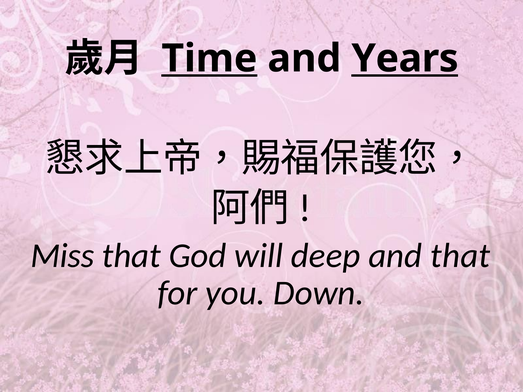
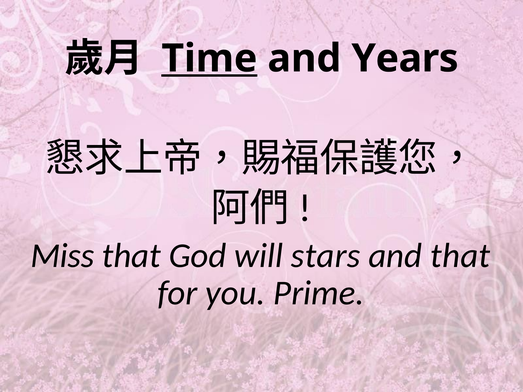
Years underline: present -> none (405, 59)
deep: deep -> stars (326, 256)
Down: Down -> Prime (319, 293)
